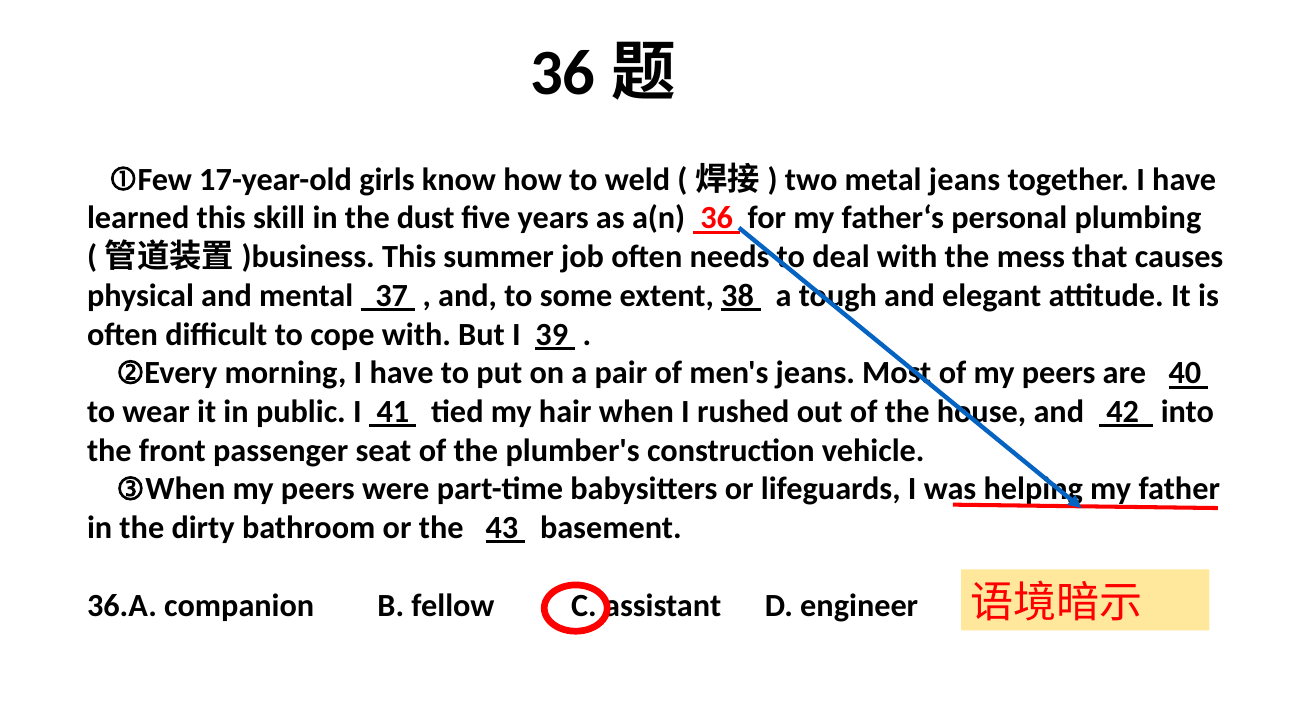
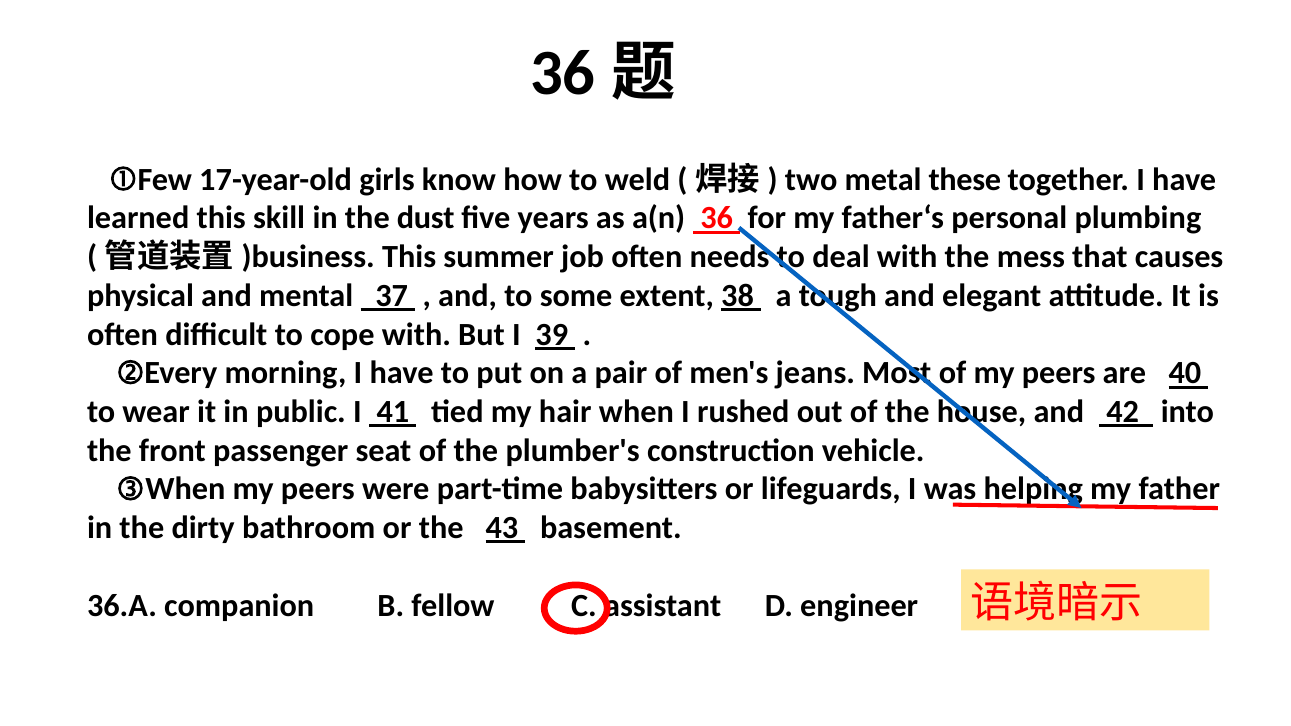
metal jeans: jeans -> these (965, 180)
